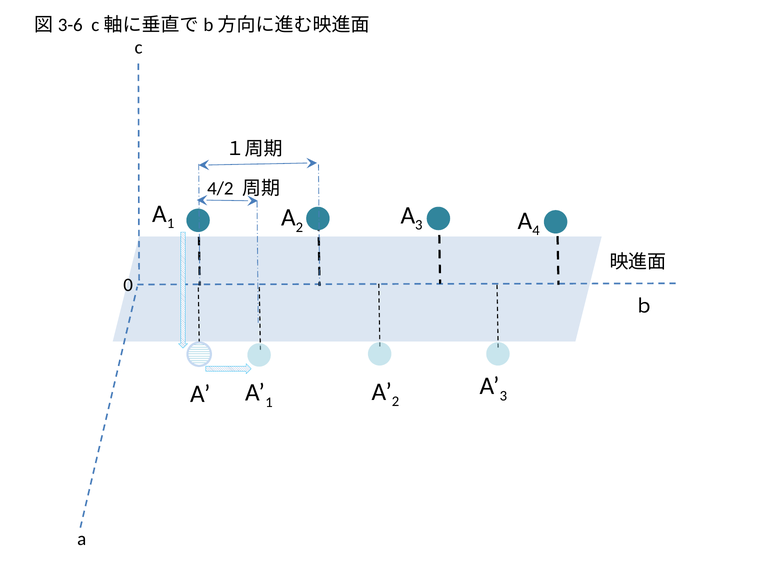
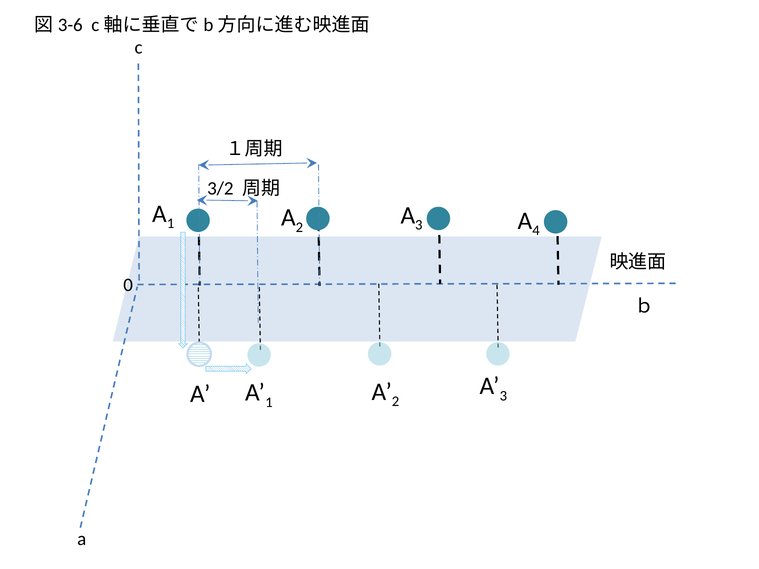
4/2: 4/2 -> 3/2 (220, 189)
